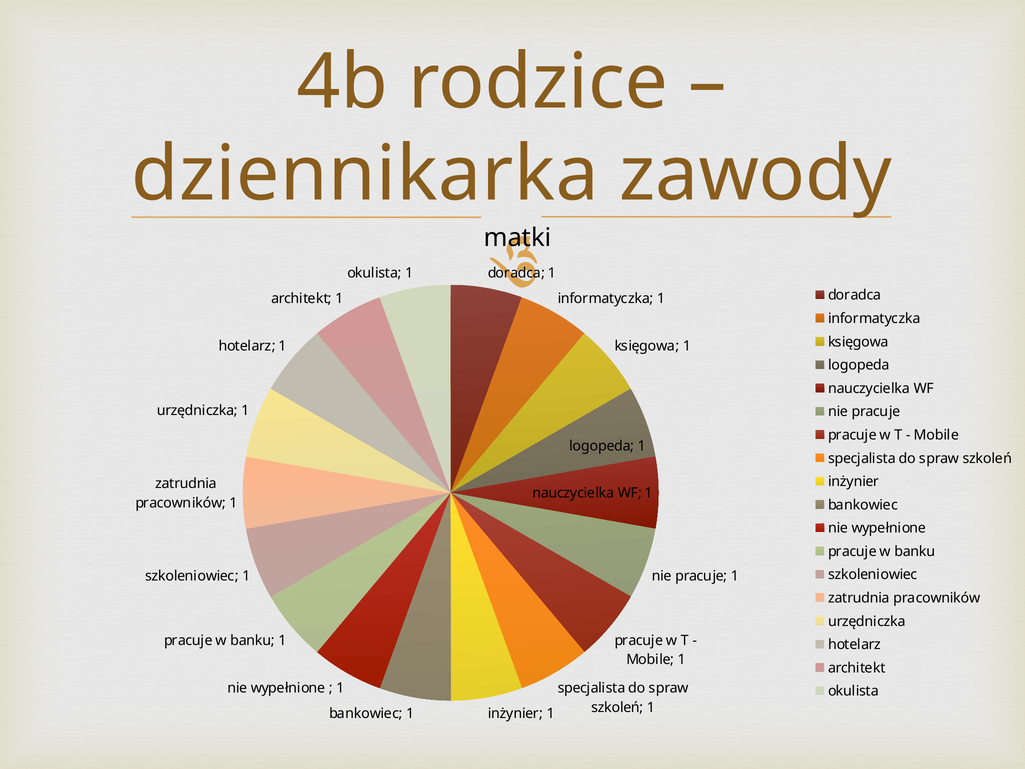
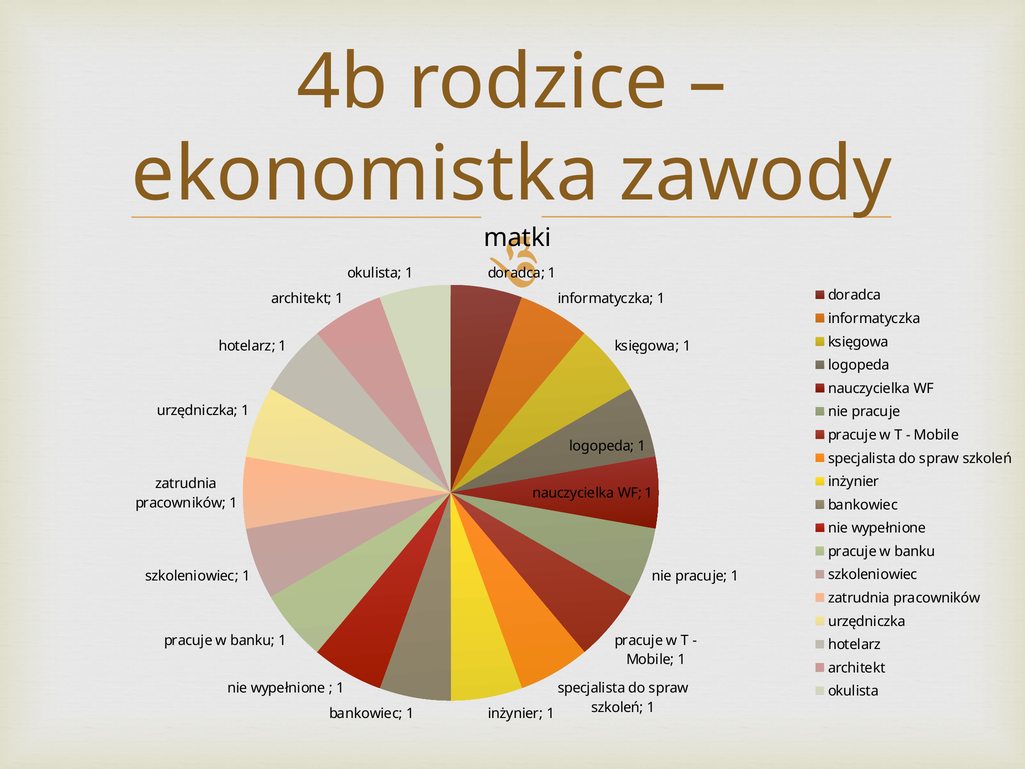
dziennikarka: dziennikarka -> ekonomistka (365, 174)
